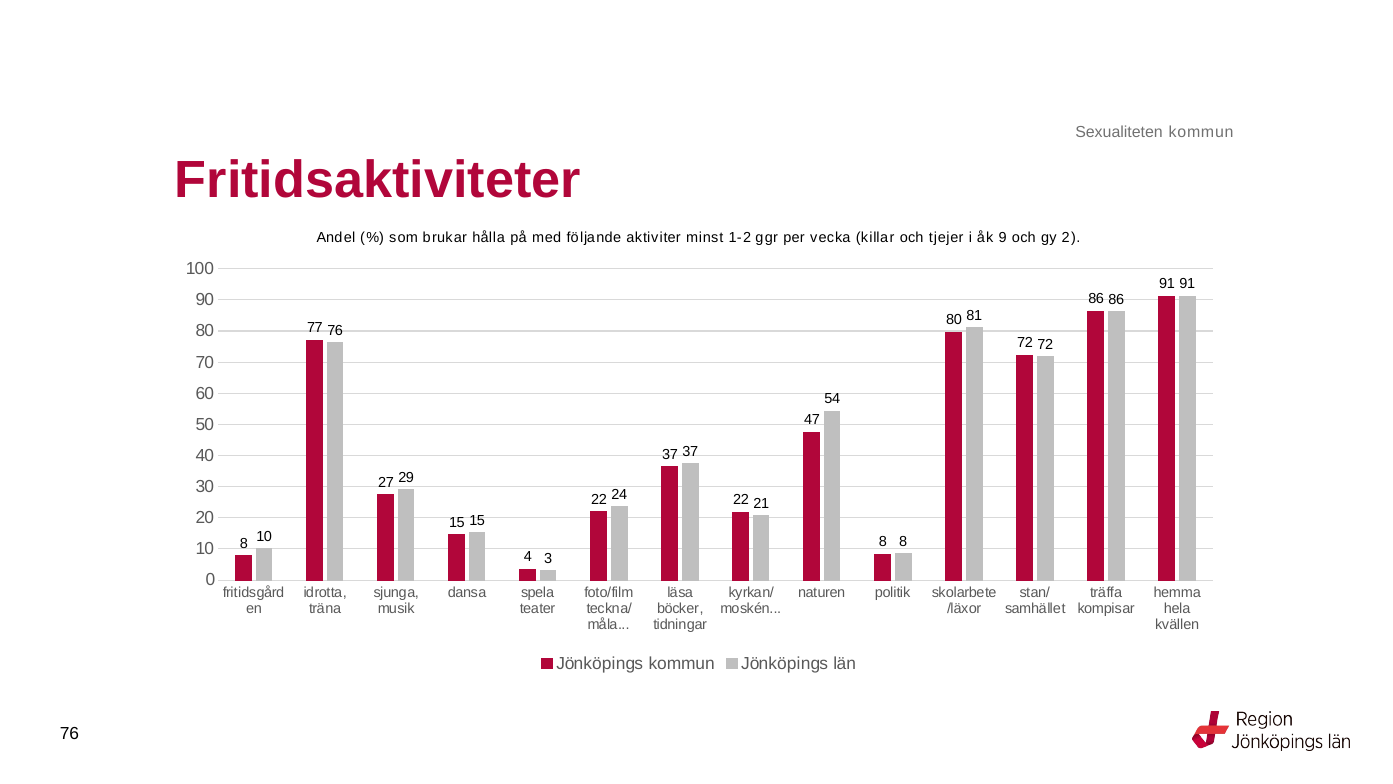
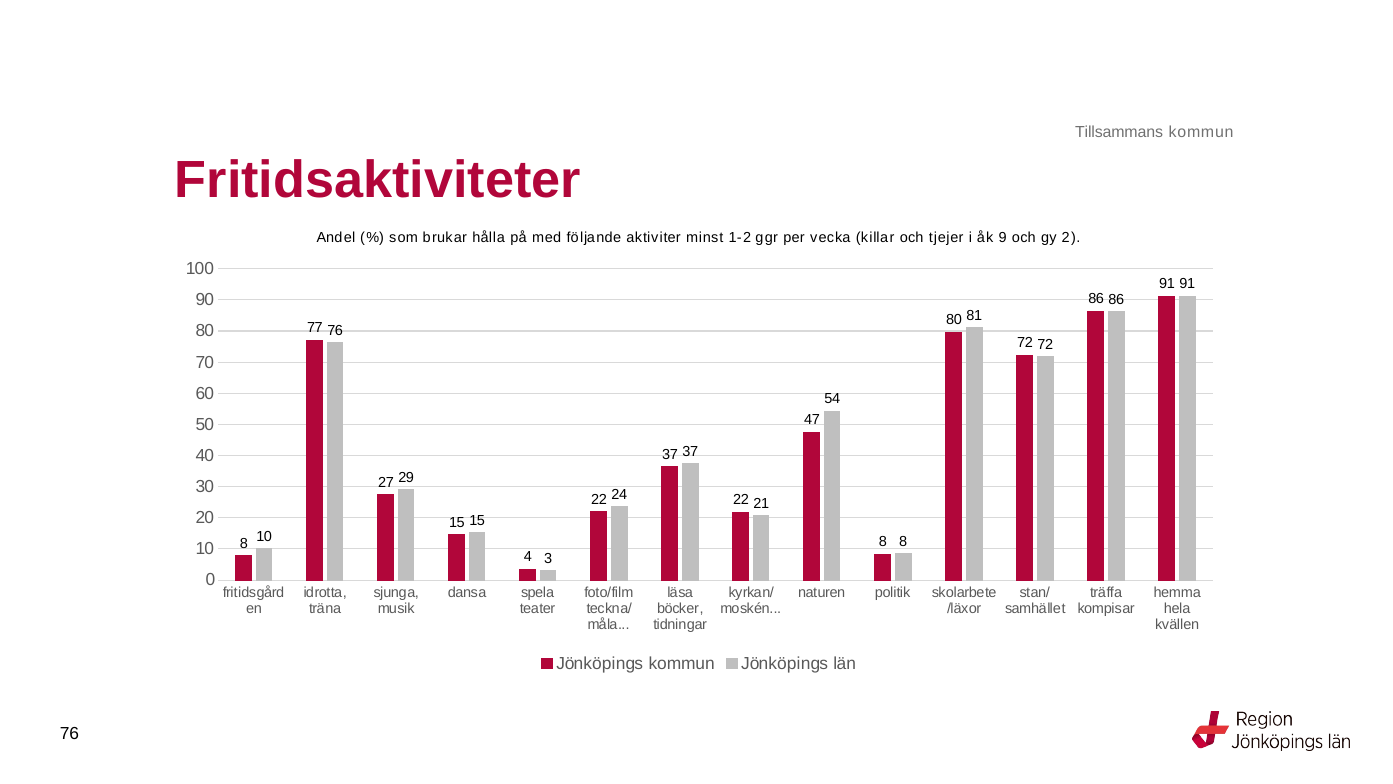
Sexualiteten: Sexualiteten -> Tillsammans (1119, 132)
